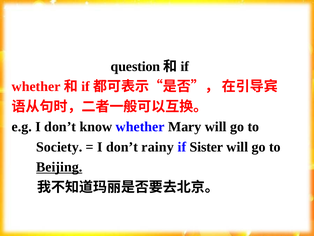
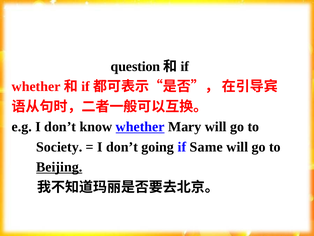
whether underline: none -> present (140, 127)
rainy: rainy -> going (158, 147)
Sister: Sister -> Same (206, 147)
